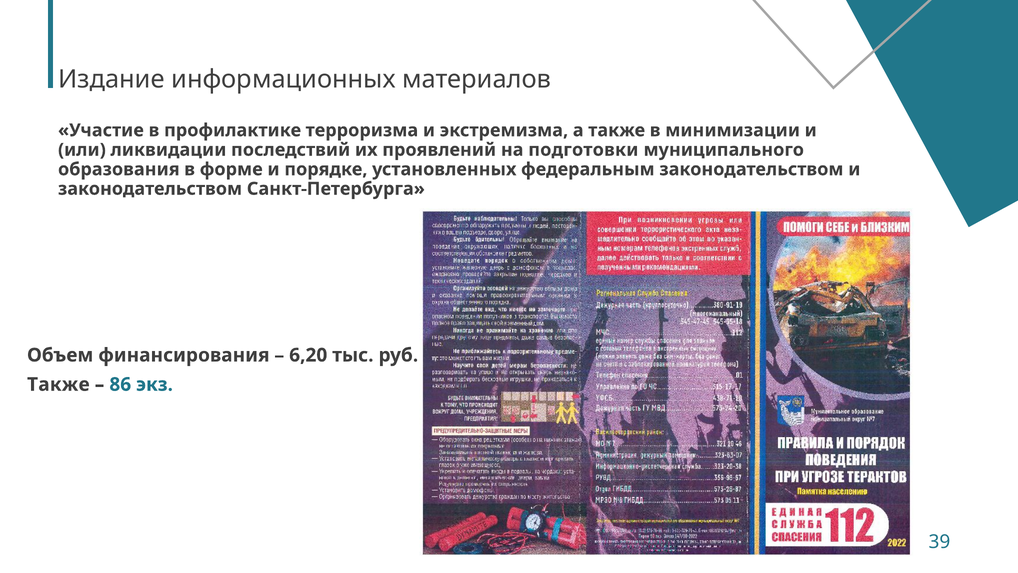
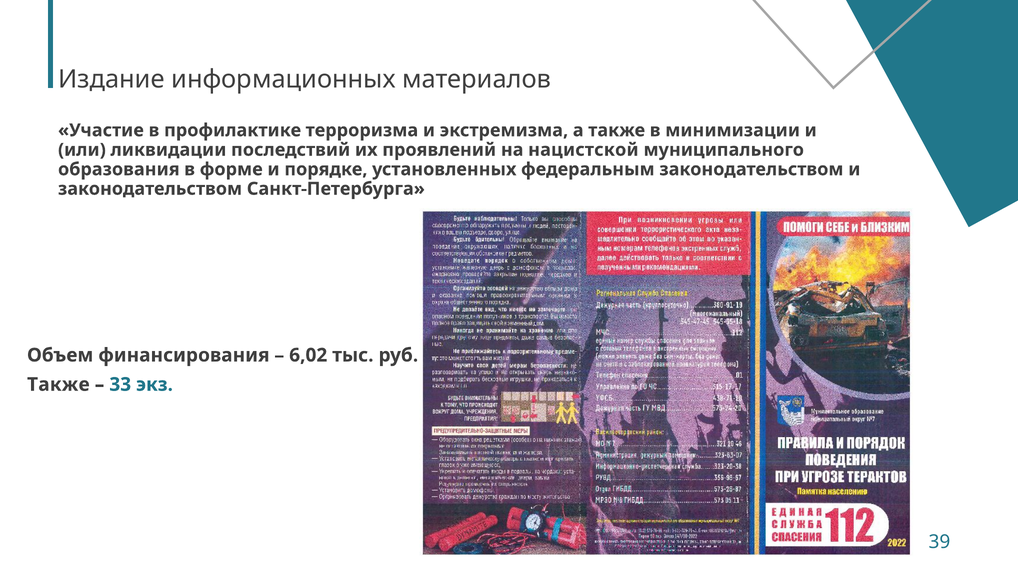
подготовки: подготовки -> нацистской (583, 150)
6,20: 6,20 -> 6,02 (308, 355)
86: 86 -> 33 (120, 384)
